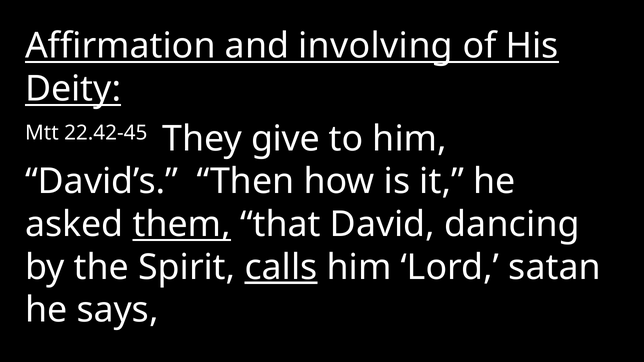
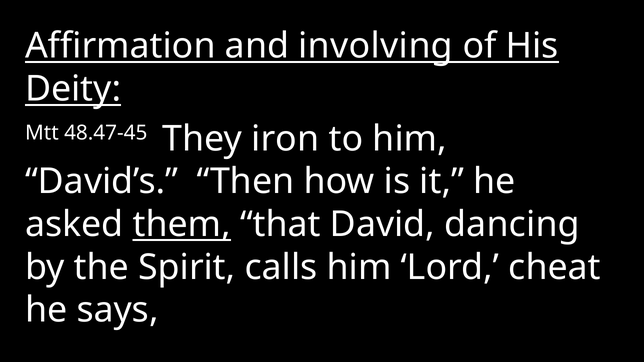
22.42-45: 22.42-45 -> 48.47-45 (106, 133)
give: give -> iron (285, 139)
calls underline: present -> none (281, 268)
satan: satan -> cheat (555, 268)
